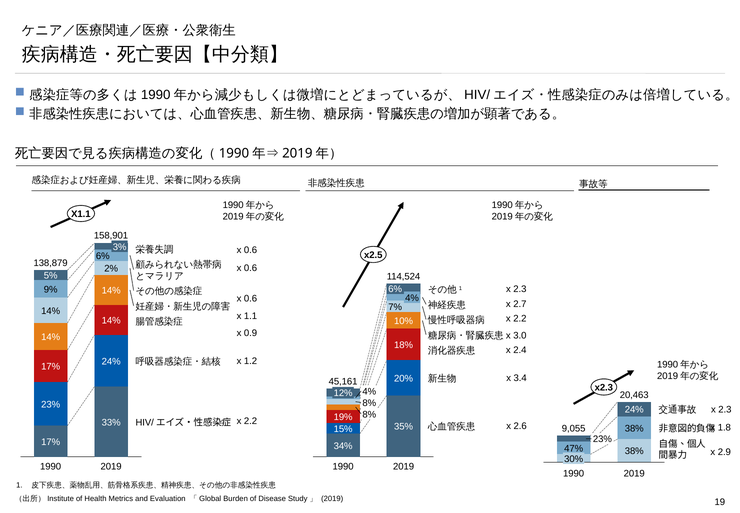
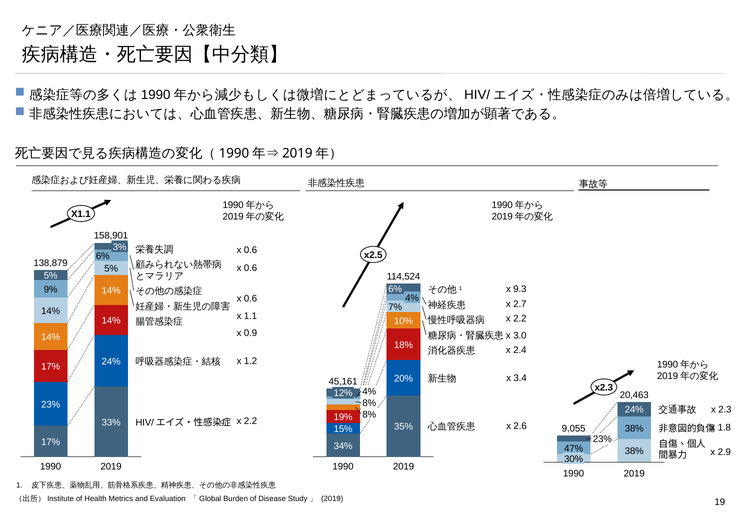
2%: 2% -> 5% (111, 268)
2.3: 2.3 -> 9.3 (520, 289)
